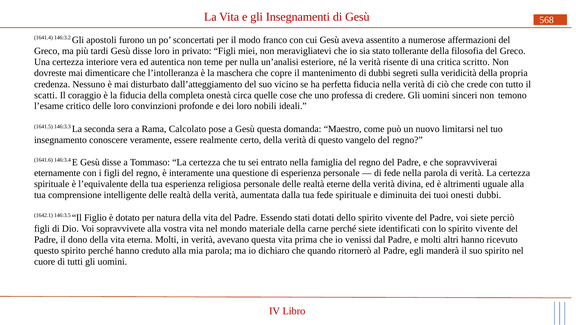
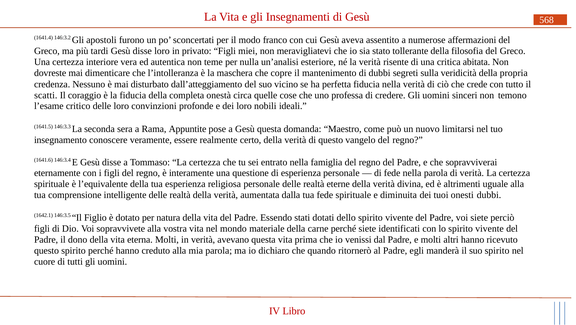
scritto: scritto -> abitata (476, 62)
Calcolato: Calcolato -> Appuntite (188, 129)
